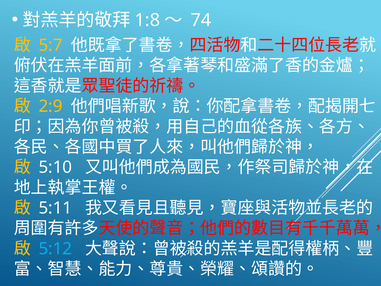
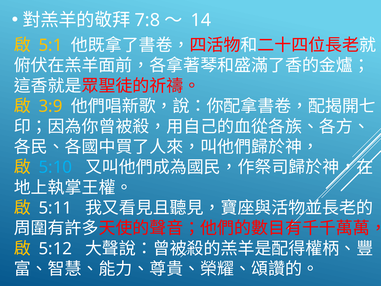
1:8: 1:8 -> 7:8 (147, 20)
74: 74 -> 14 (201, 20)
5:7: 5:7 -> 5:1 (51, 45)
2:9: 2:9 -> 3:9 (51, 106)
5:10 colour: white -> light blue (55, 167)
5:12 colour: light blue -> white (55, 249)
